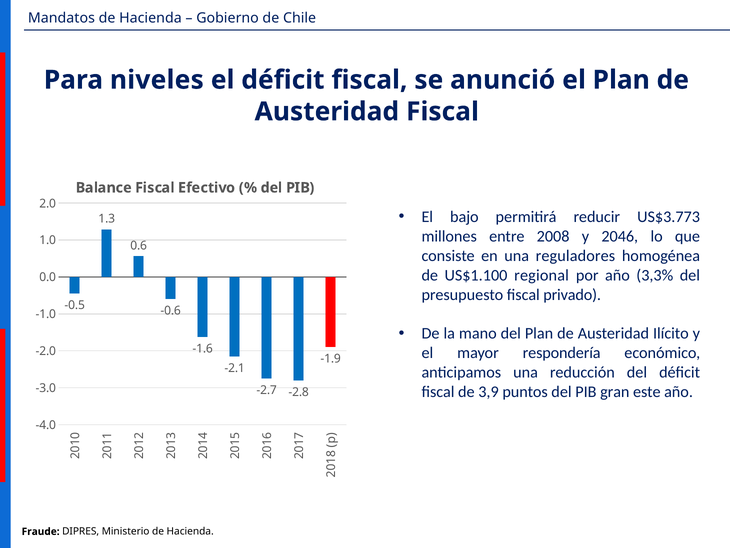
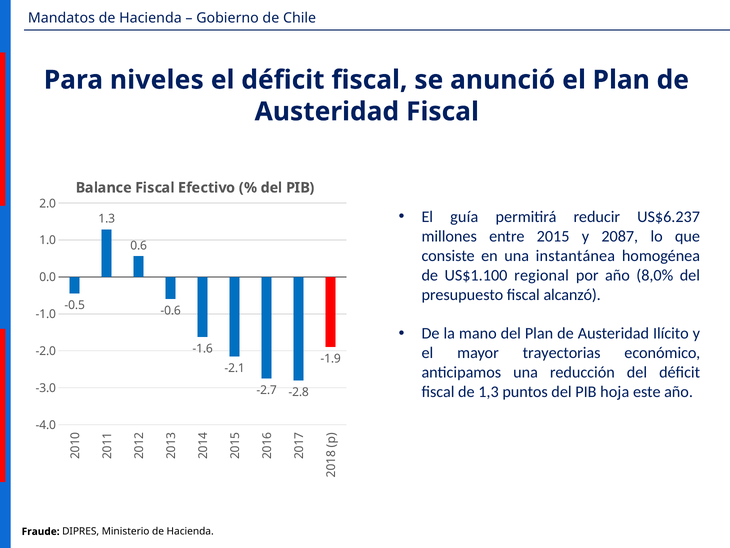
bajo: bajo -> guía (464, 217)
US$3.773: US$3.773 -> US$6.237 (669, 217)
2008: 2008 -> 2015 (553, 236)
2046: 2046 -> 2087 (620, 236)
reguladores: reguladores -> instantánea (575, 255)
3,3%: 3,3% -> 8,0% (655, 275)
privado: privado -> alcanzó (572, 294)
respondería: respondería -> trayectorias (562, 353)
3,9: 3,9 -> 1,3 (488, 392)
gran: gran -> hoja (615, 392)
